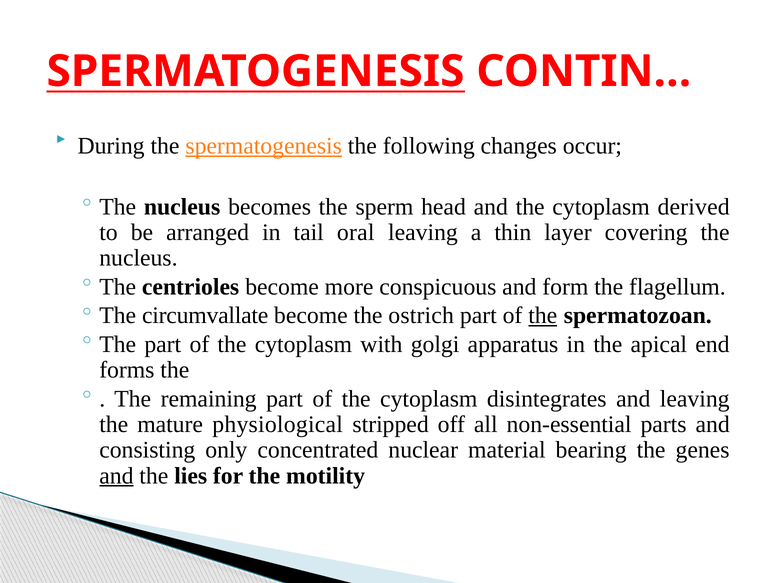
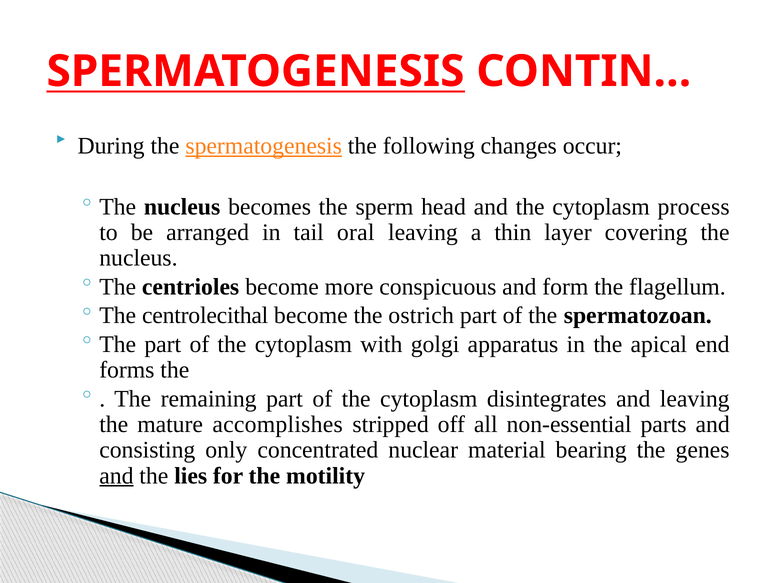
derived: derived -> process (694, 207)
circumvallate: circumvallate -> centrolecithal (205, 315)
the underline: present -> none (543, 315)
physiological: physiological -> accomplishes (278, 424)
